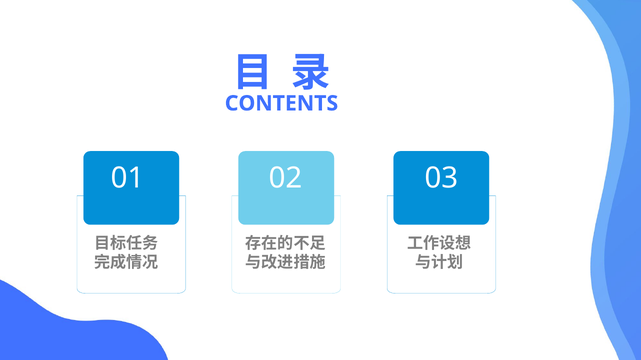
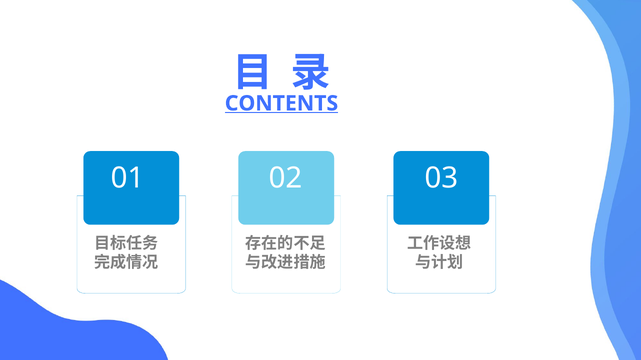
CONTENTS underline: none -> present (281, 104)
